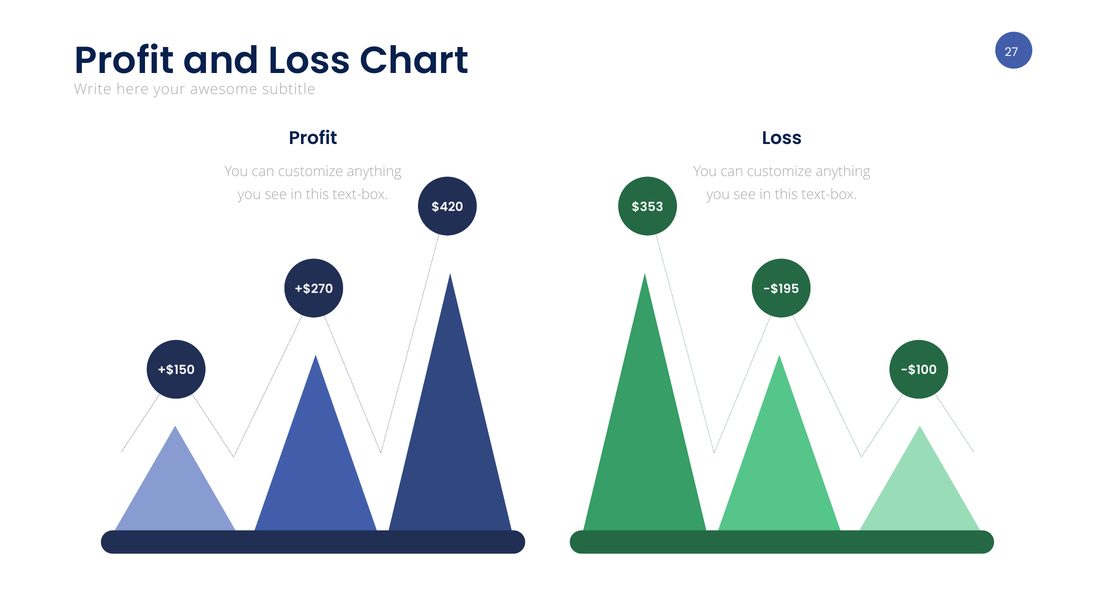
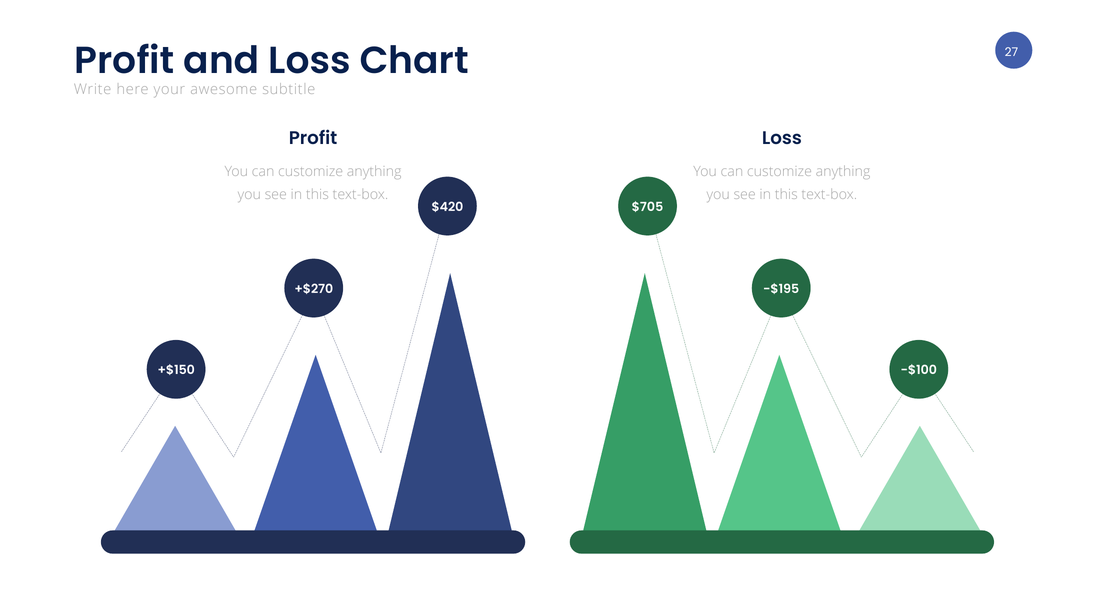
$353: $353 -> $705 (647, 207)
